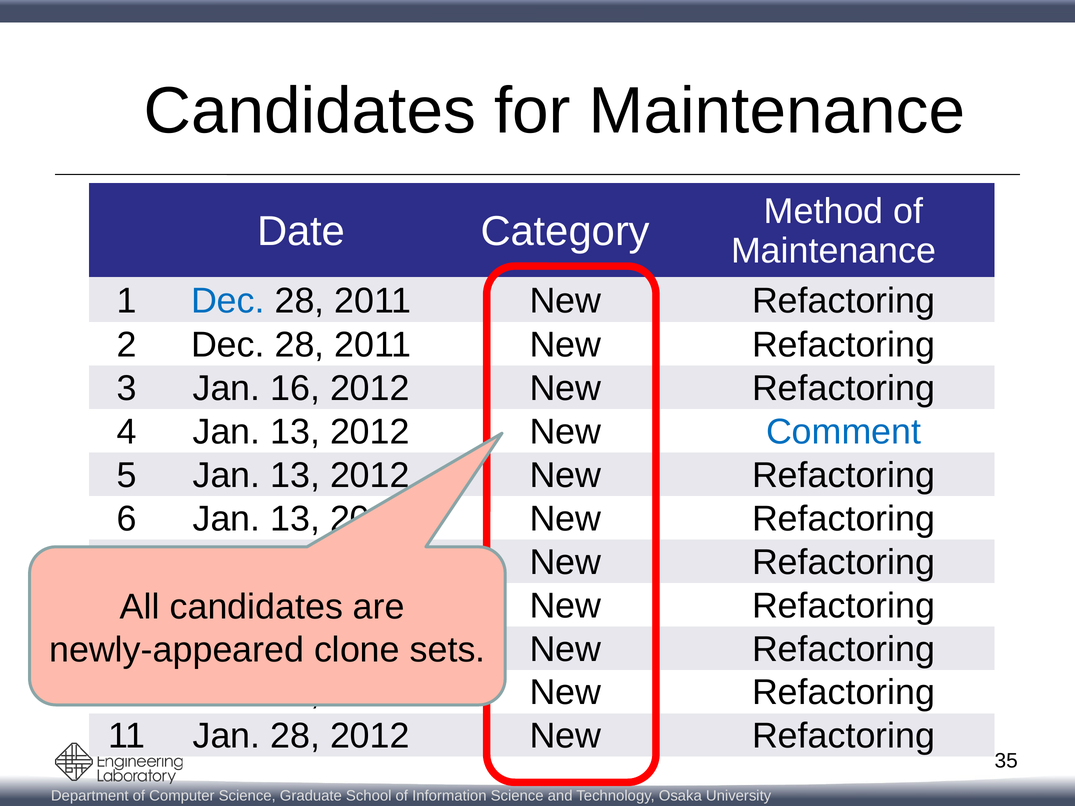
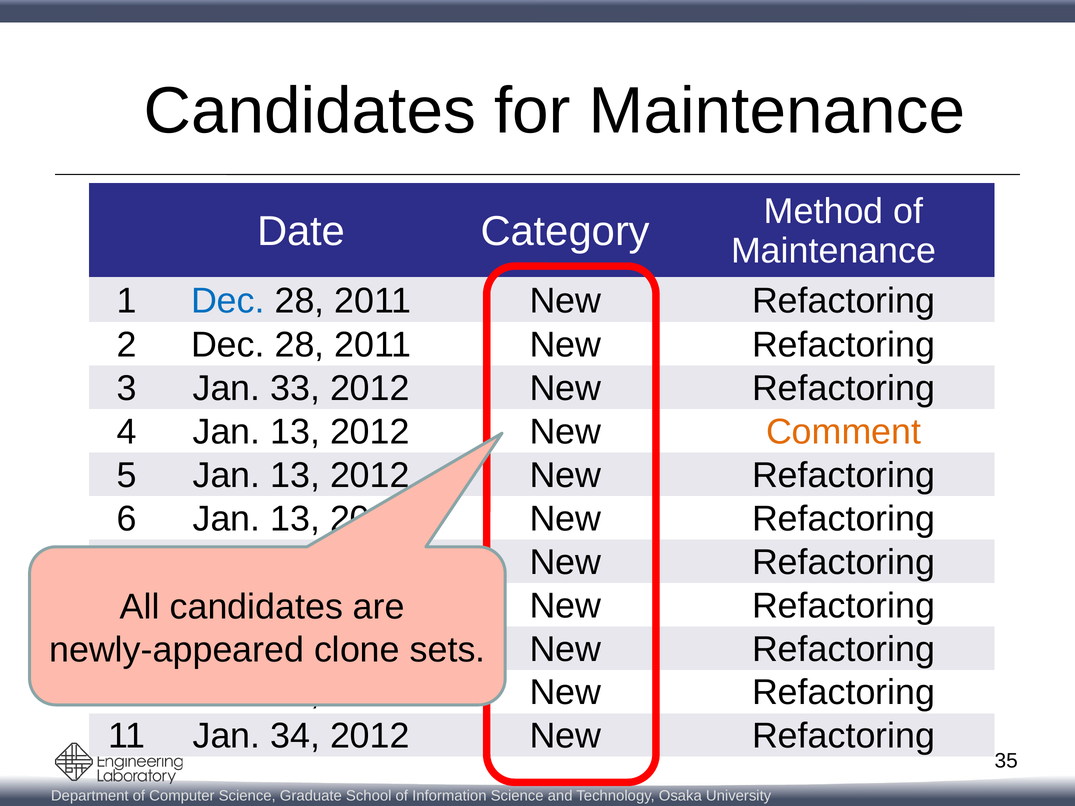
3 Jan 16: 16 -> 33 (295, 389)
Comment colour: blue -> orange (844, 432)
Jan 28: 28 -> 34 (295, 736)
